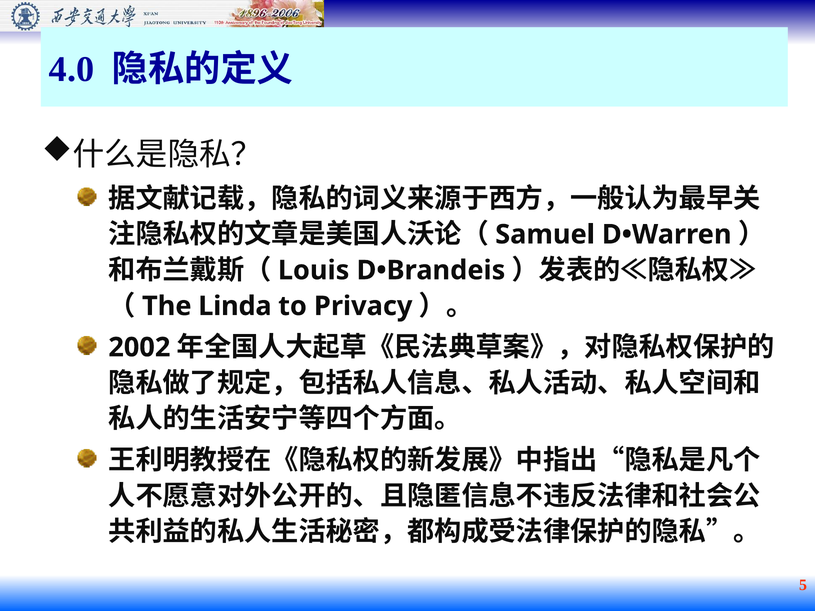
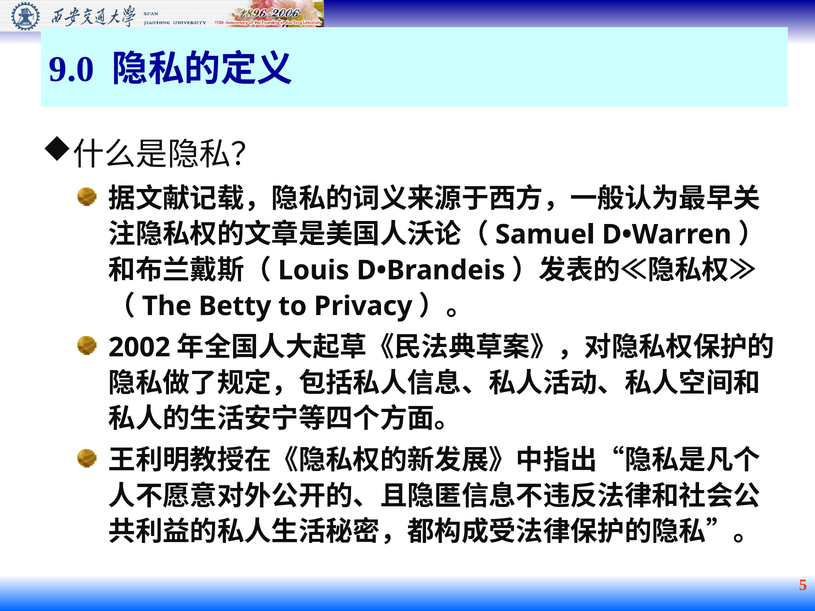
4.0: 4.0 -> 9.0 (72, 69)
Linda: Linda -> Betty (235, 306)
